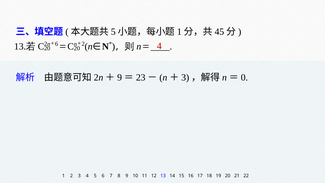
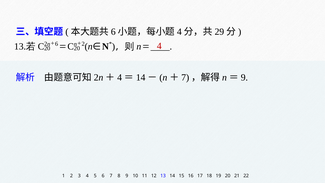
5: 5 -> 6 (113, 32)
1: 1 -> 4 (179, 32)
45: 45 -> 29 (219, 32)
9: 9 -> 4 (120, 77)
23: 23 -> 14 (141, 77)
3: 3 -> 7 (185, 77)
0: 0 -> 9 (244, 77)
